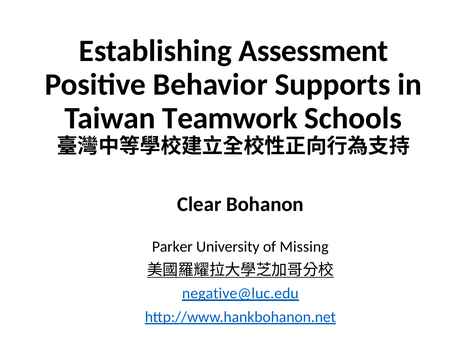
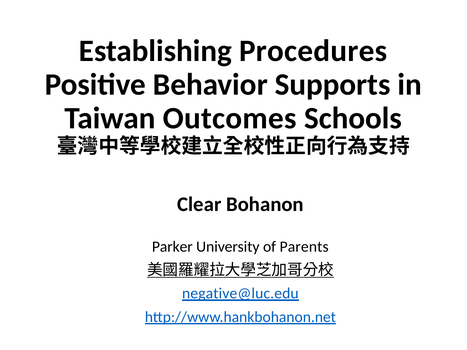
Assessment: Assessment -> Procedures (313, 51)
Teamwork: Teamwork -> Outcomes (230, 118)
Missing: Missing -> Parents (304, 247)
